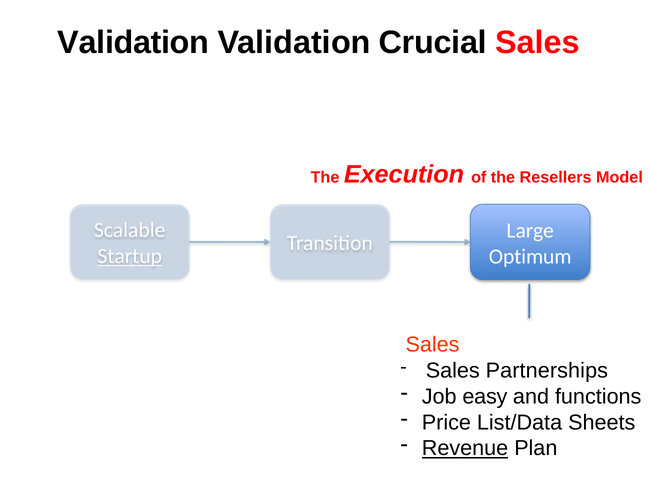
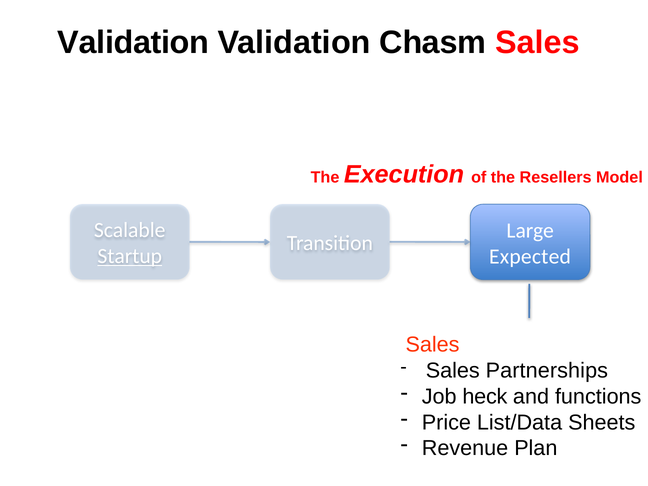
Crucial: Crucial -> Chasm (433, 43)
Optimum: Optimum -> Expected (530, 256)
easy: easy -> heck (485, 397)
Revenue underline: present -> none (465, 448)
